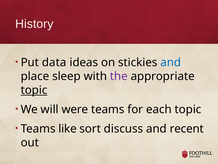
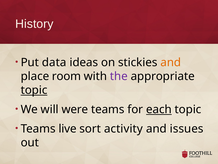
and colour: blue -> orange (171, 62)
sleep: sleep -> room (67, 76)
each underline: none -> present (159, 109)
like: like -> live (68, 128)
discuss: discuss -> activity (123, 128)
recent: recent -> issues (187, 128)
